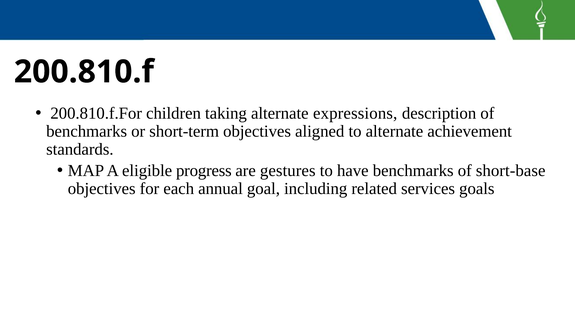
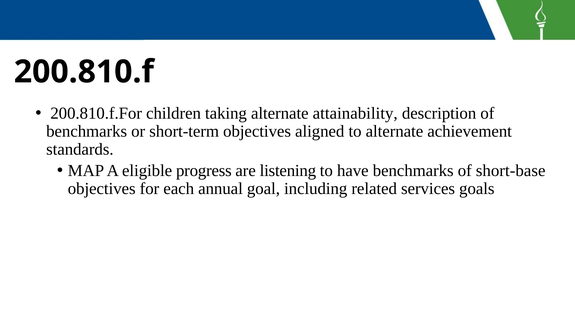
expressions: expressions -> attainability (355, 113)
gestures: gestures -> listening (288, 170)
